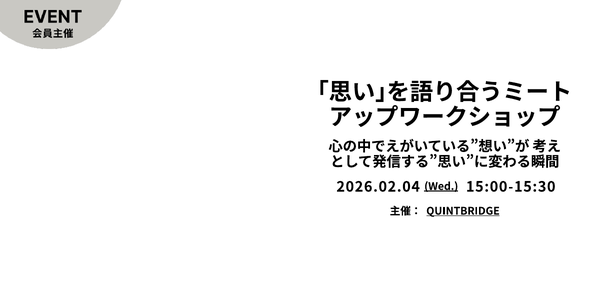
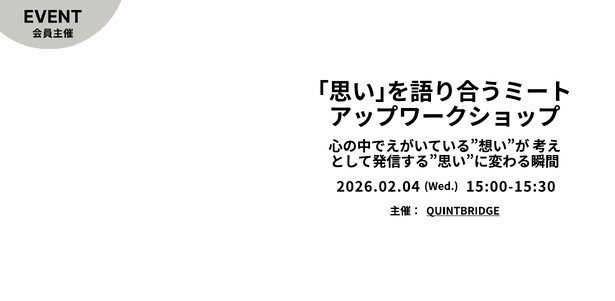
Wed underline: present -> none (441, 186)
